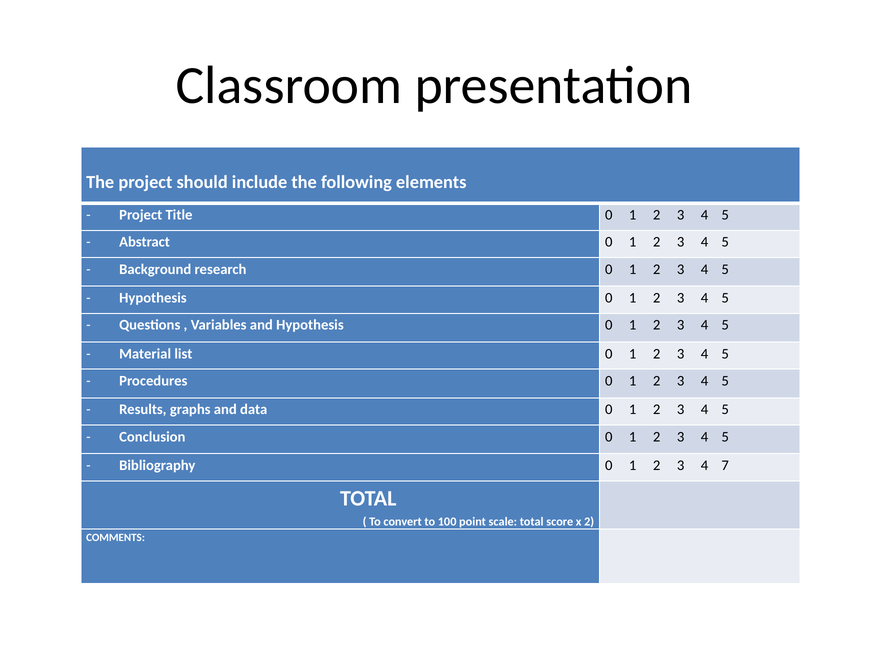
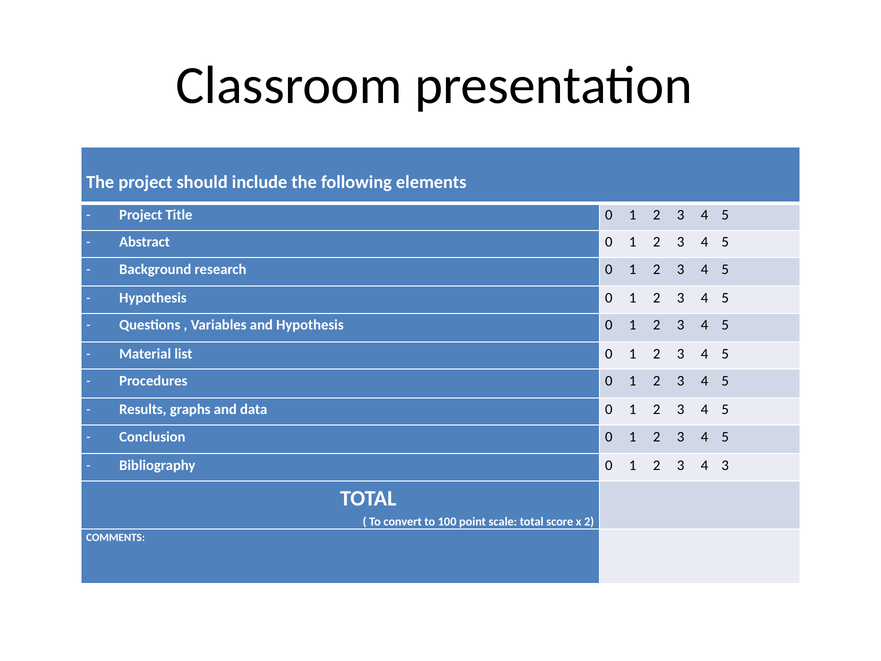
4 7: 7 -> 3 (725, 465)
